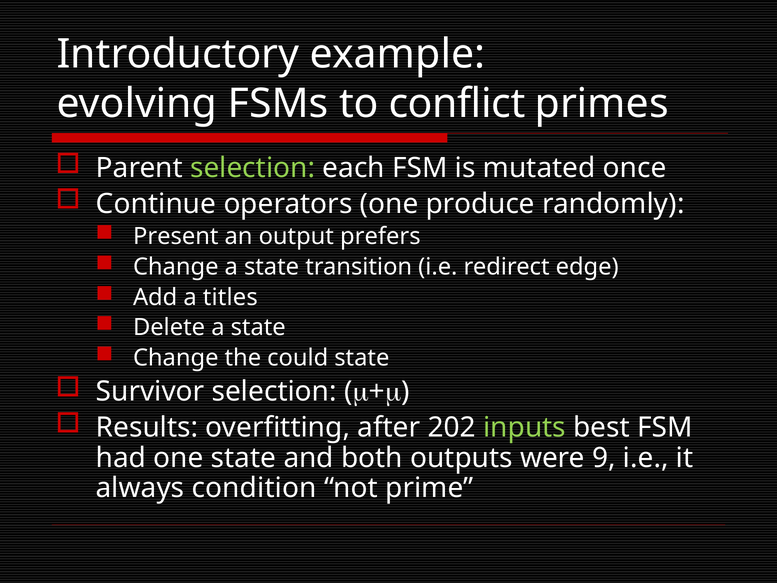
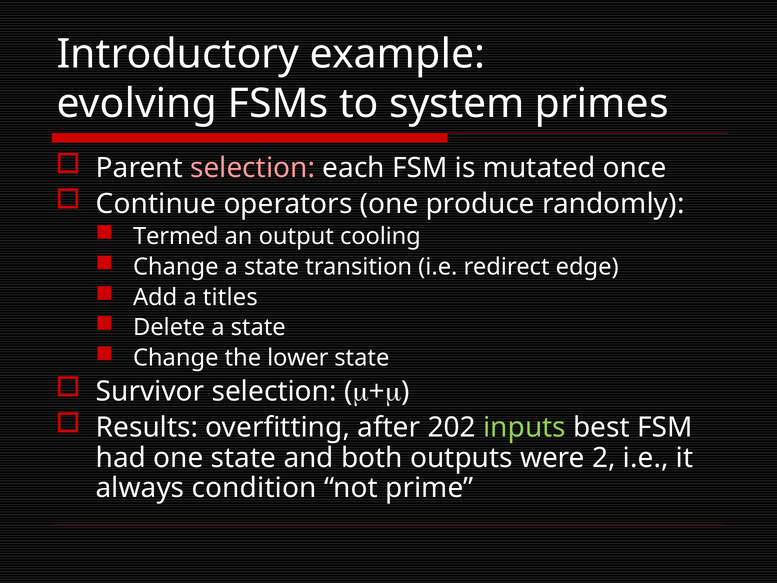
conflict: conflict -> system (457, 104)
selection colour: light green -> pink (253, 168)
Present: Present -> Termed (176, 236)
prefers: prefers -> cooling (380, 236)
could: could -> lower (298, 358)
9: 9 -> 2 (604, 458)
